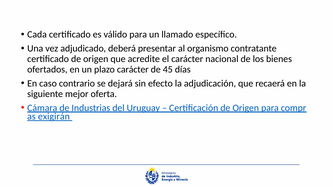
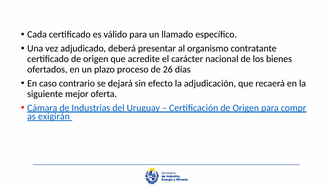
plazo carácter: carácter -> proceso (133, 70)
45: 45 -> 26 (168, 70)
